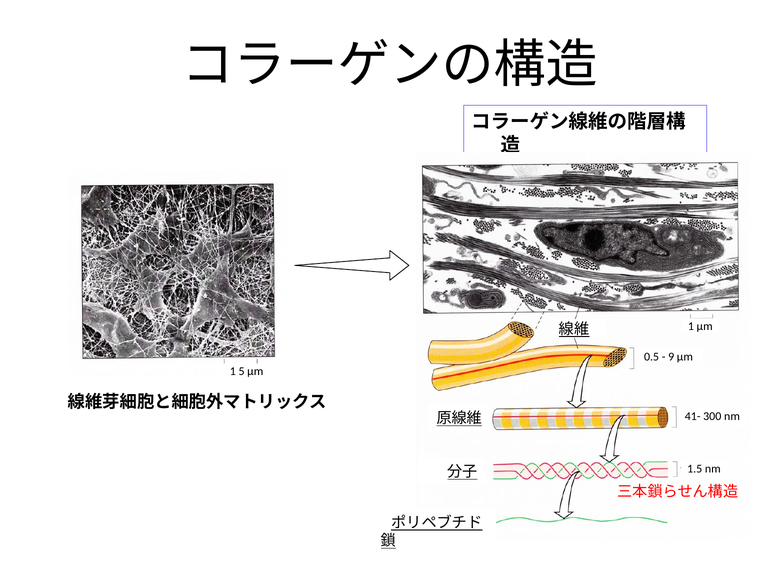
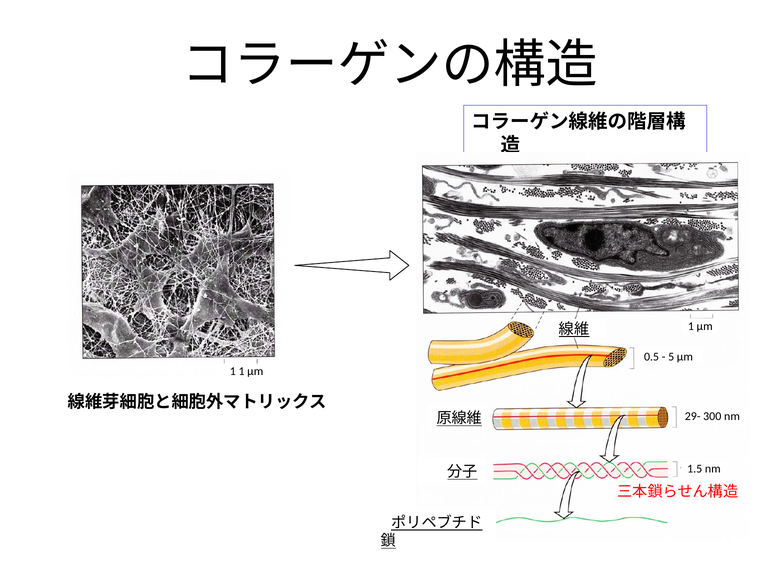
9: 9 -> 5 (671, 357)
1 5: 5 -> 1 (242, 371)
41-: 41- -> 29- (693, 416)
